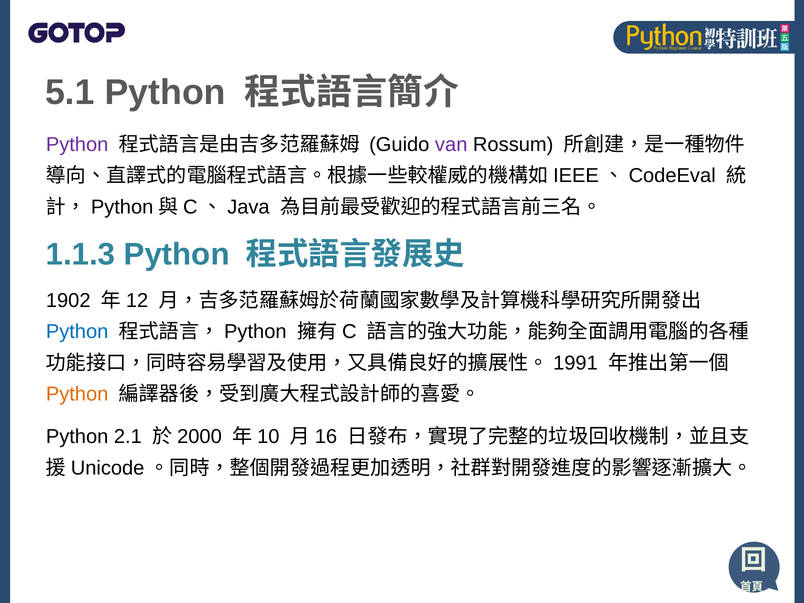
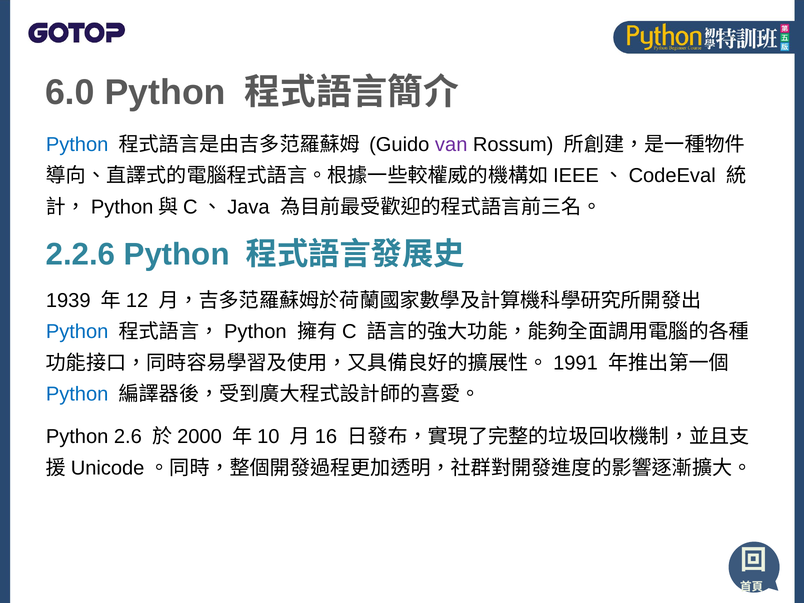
5.1: 5.1 -> 6.0 (70, 93)
Python colour: purple -> blue (77, 145)
1.1.3: 1.1.3 -> 2.2.6 (81, 254)
1902: 1902 -> 1939 (68, 300)
Python colour: orange -> blue (77, 394)
2.1: 2.1 -> 2.6 (128, 437)
